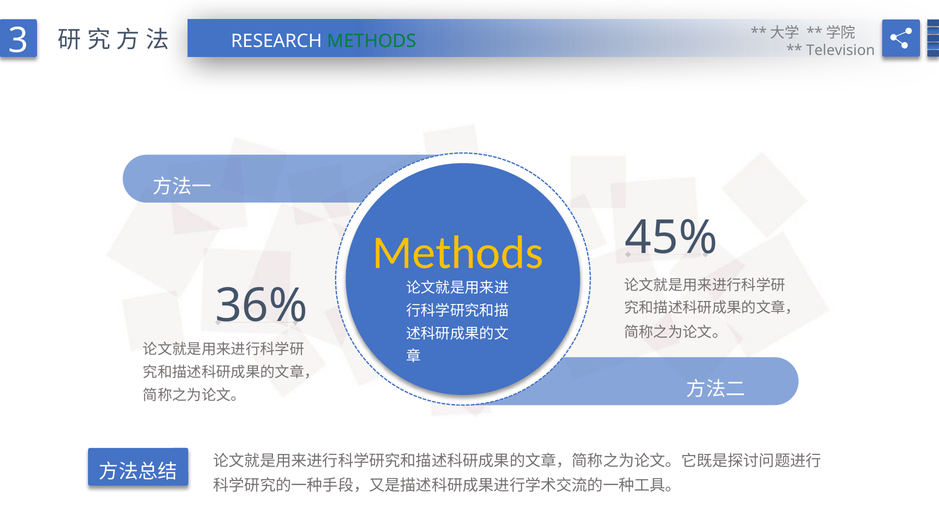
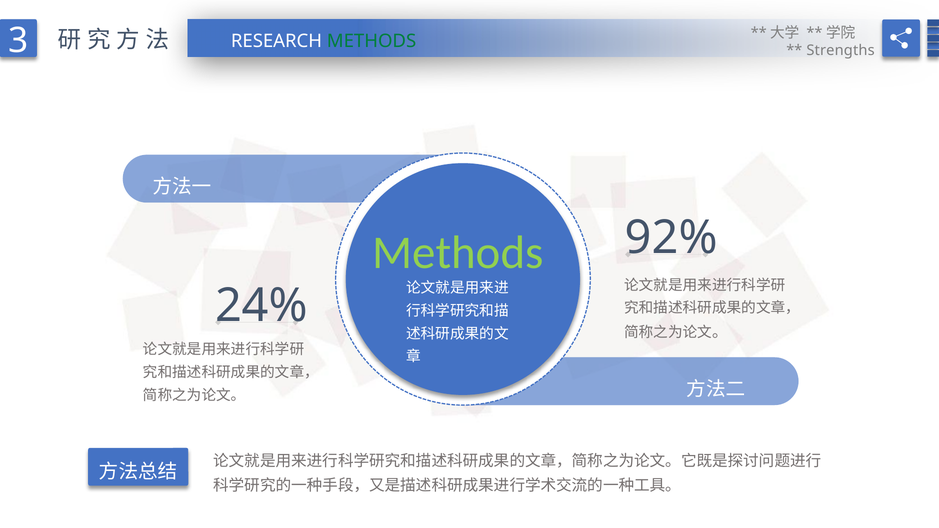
Television: Television -> Strengths (841, 50)
45%: 45% -> 92% (671, 238)
Methods colour: yellow -> light green (458, 253)
36%: 36% -> 24% (261, 306)
